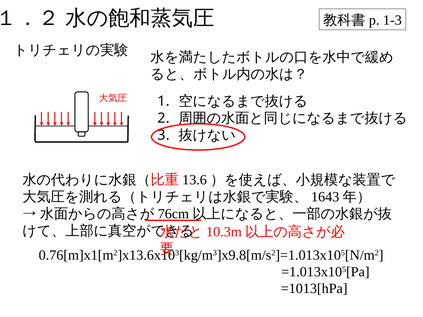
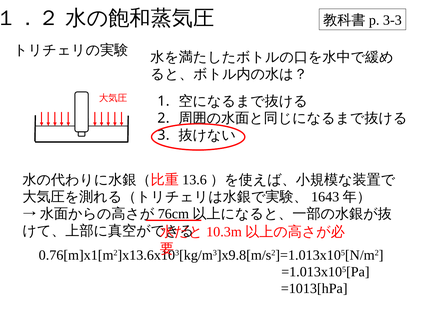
1-3: 1-3 -> 3-3 (392, 20)
